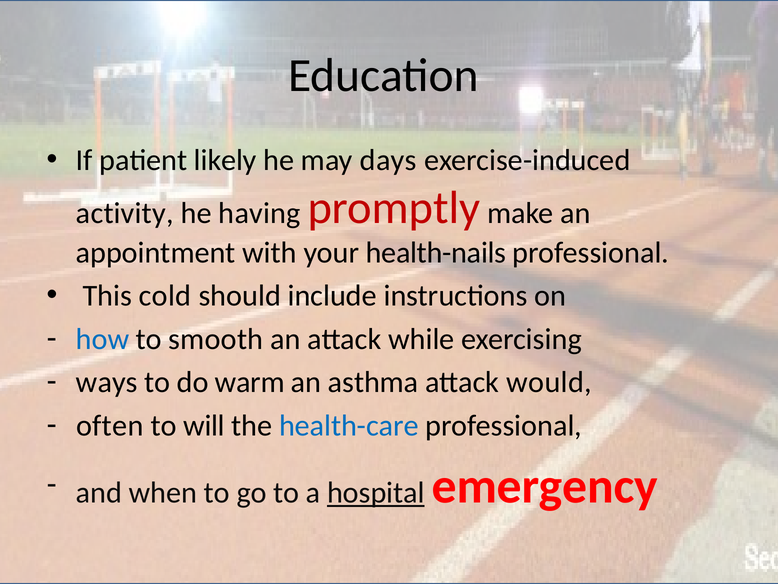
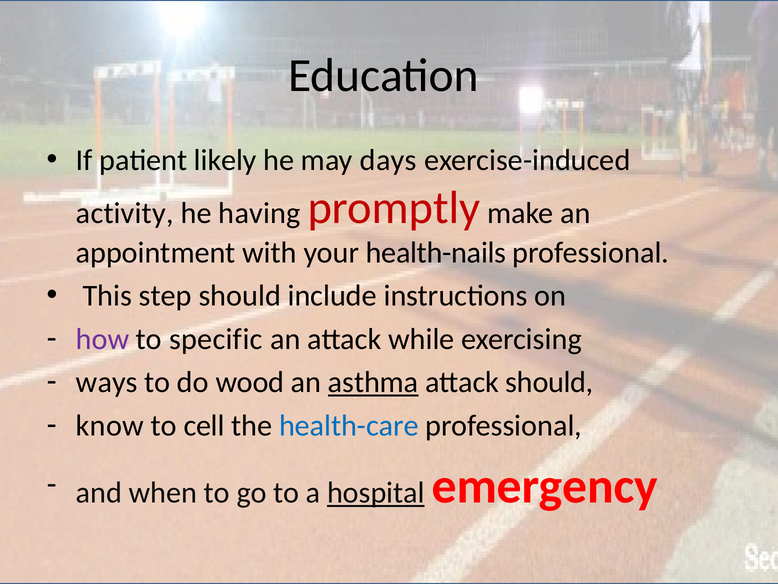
cold: cold -> step (165, 296)
how colour: blue -> purple (103, 339)
smooth: smooth -> specific (216, 339)
warm: warm -> wood (250, 382)
asthma underline: none -> present (373, 382)
attack would: would -> should (549, 382)
often: often -> know (110, 425)
will: will -> cell (204, 425)
